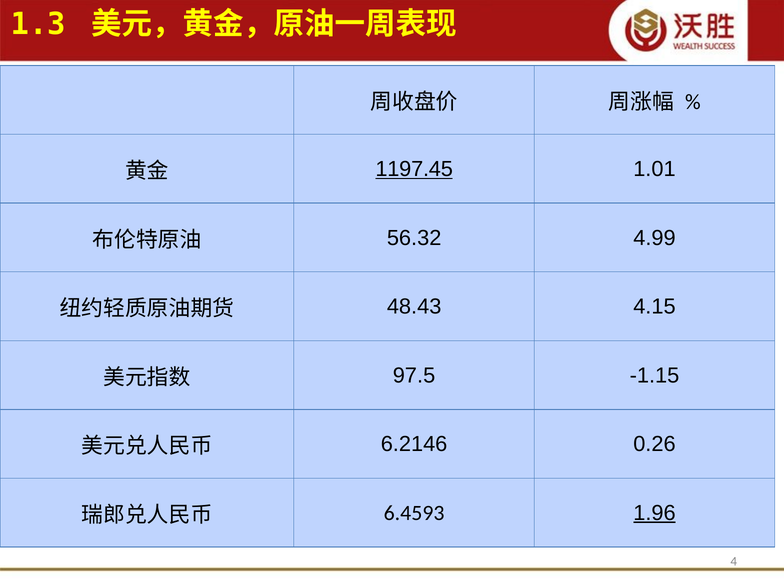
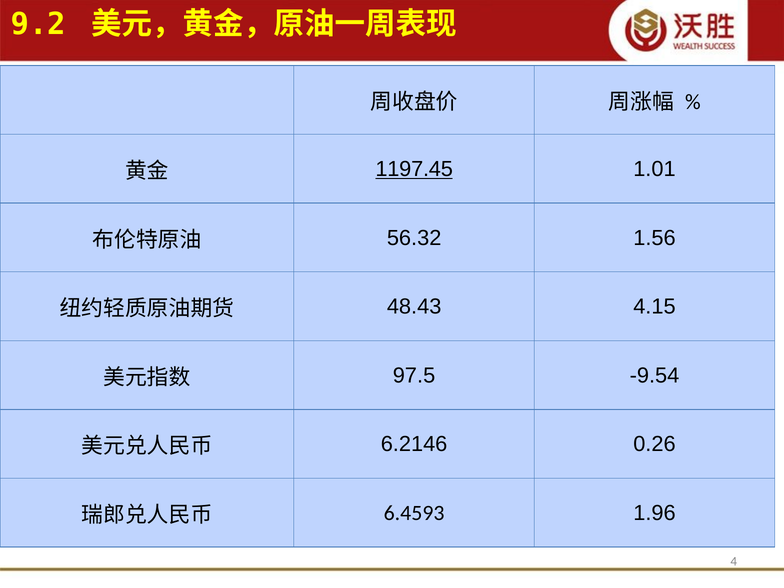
1.3: 1.3 -> 9.2 (38, 24)
4.99: 4.99 -> 1.56 (655, 238)
-1.15: -1.15 -> -9.54 (655, 375)
1.96 underline: present -> none (655, 513)
